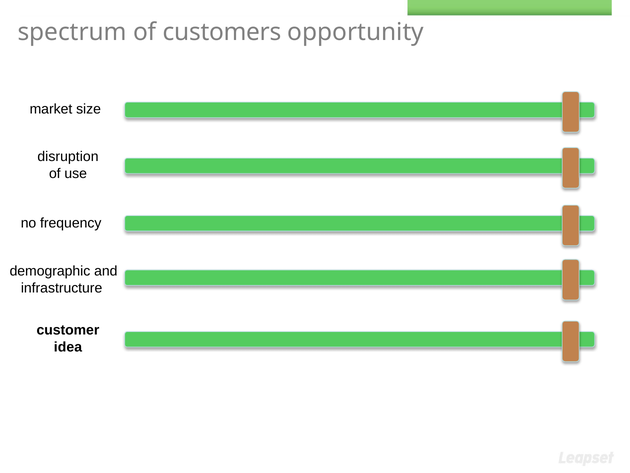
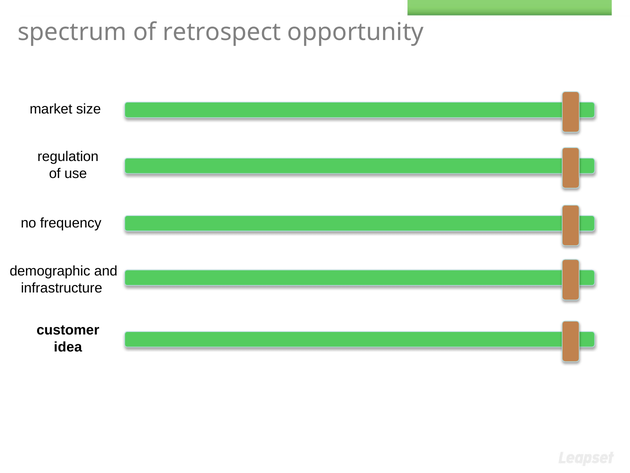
customers: customers -> retrospect (222, 32)
disruption: disruption -> regulation (68, 157)
